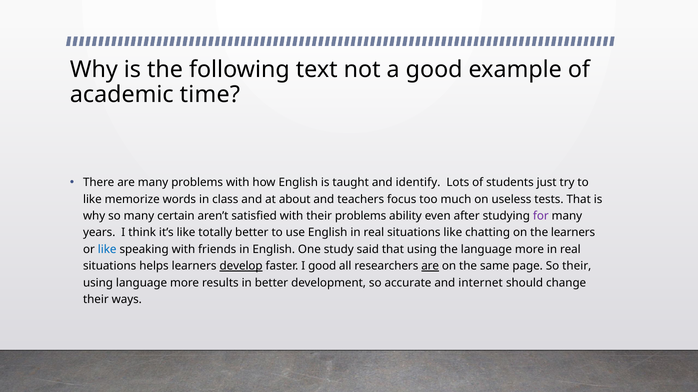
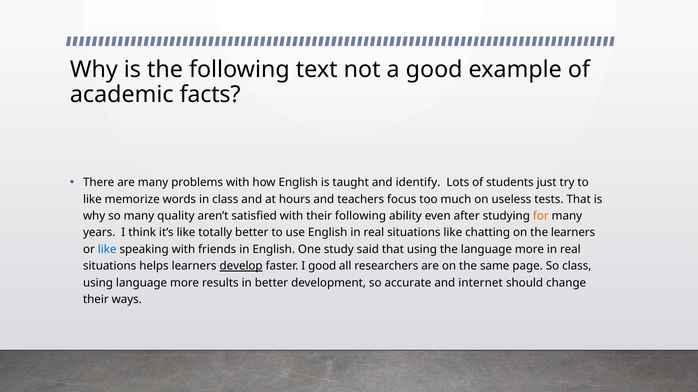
time: time -> facts (210, 95)
about: about -> hours (295, 200)
certain: certain -> quality (176, 216)
their problems: problems -> following (361, 216)
for colour: purple -> orange (541, 216)
are underline: present -> none (430, 266)
So their: their -> class (577, 266)
